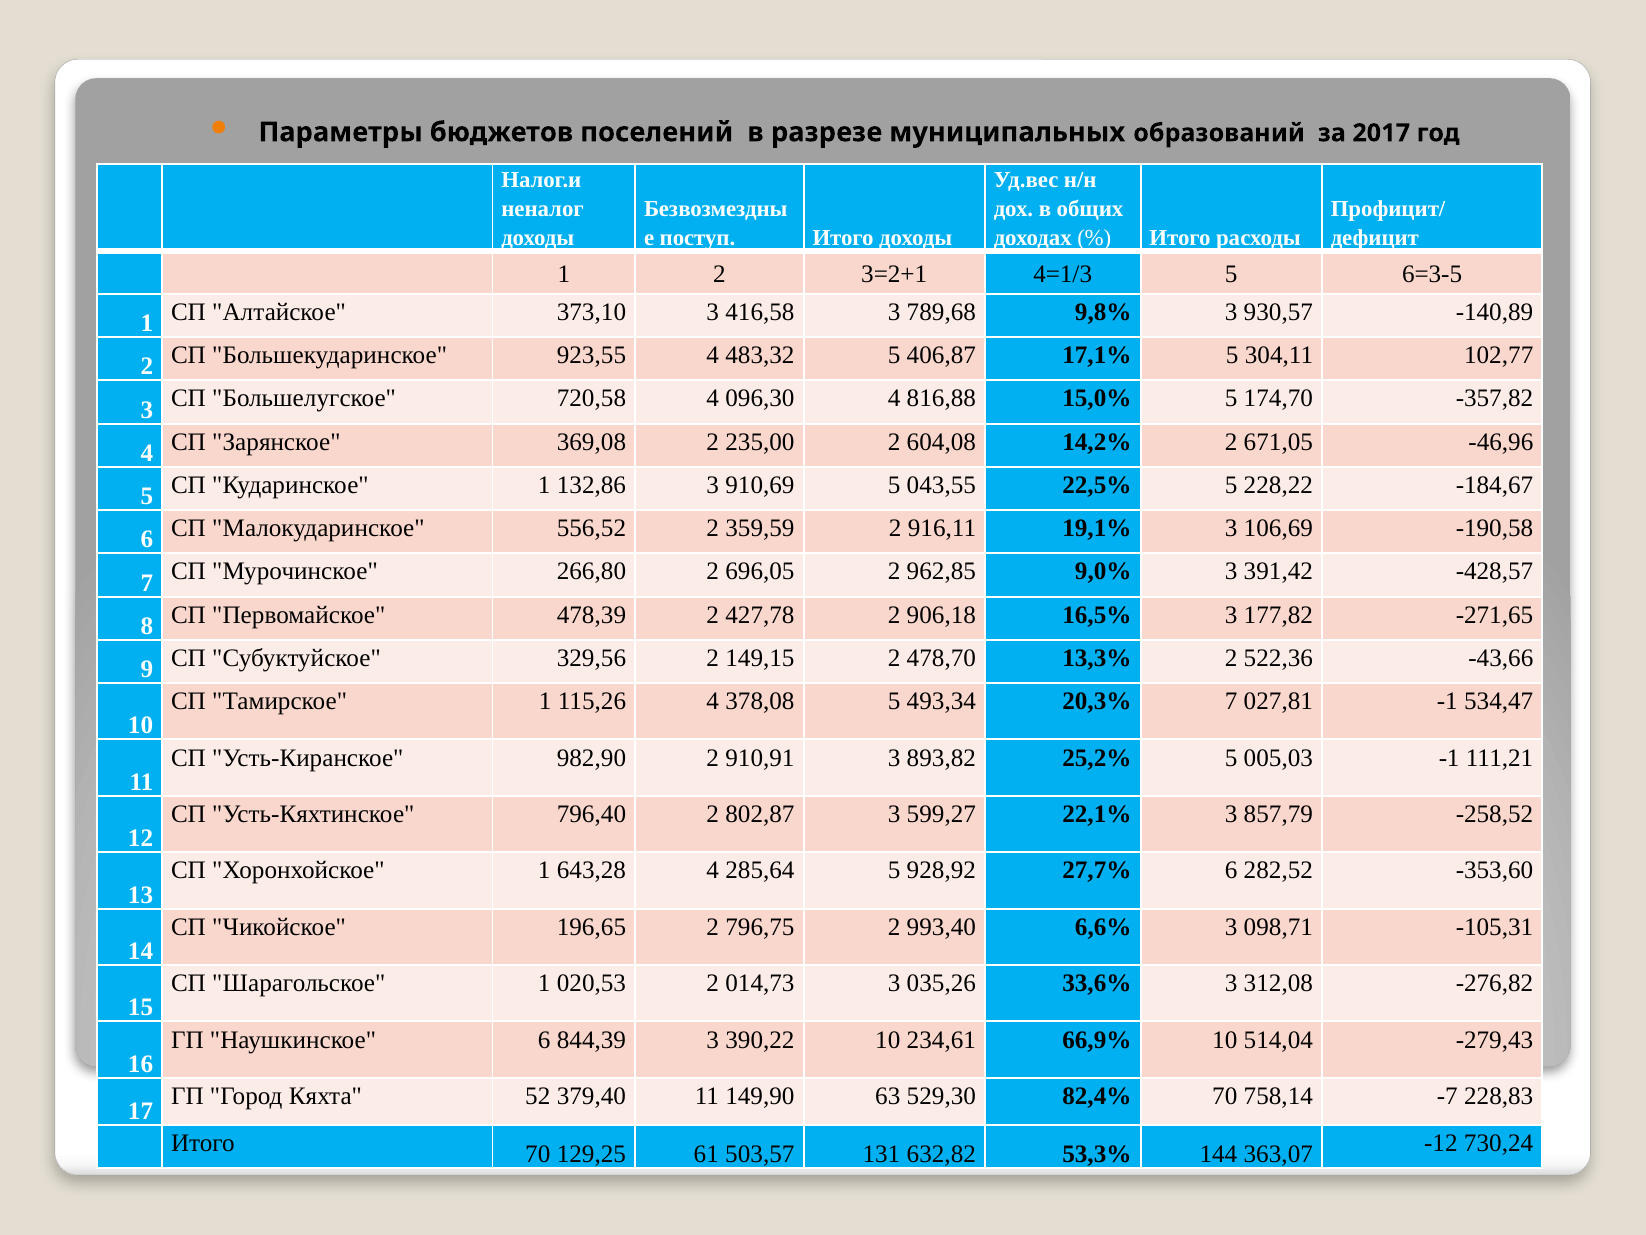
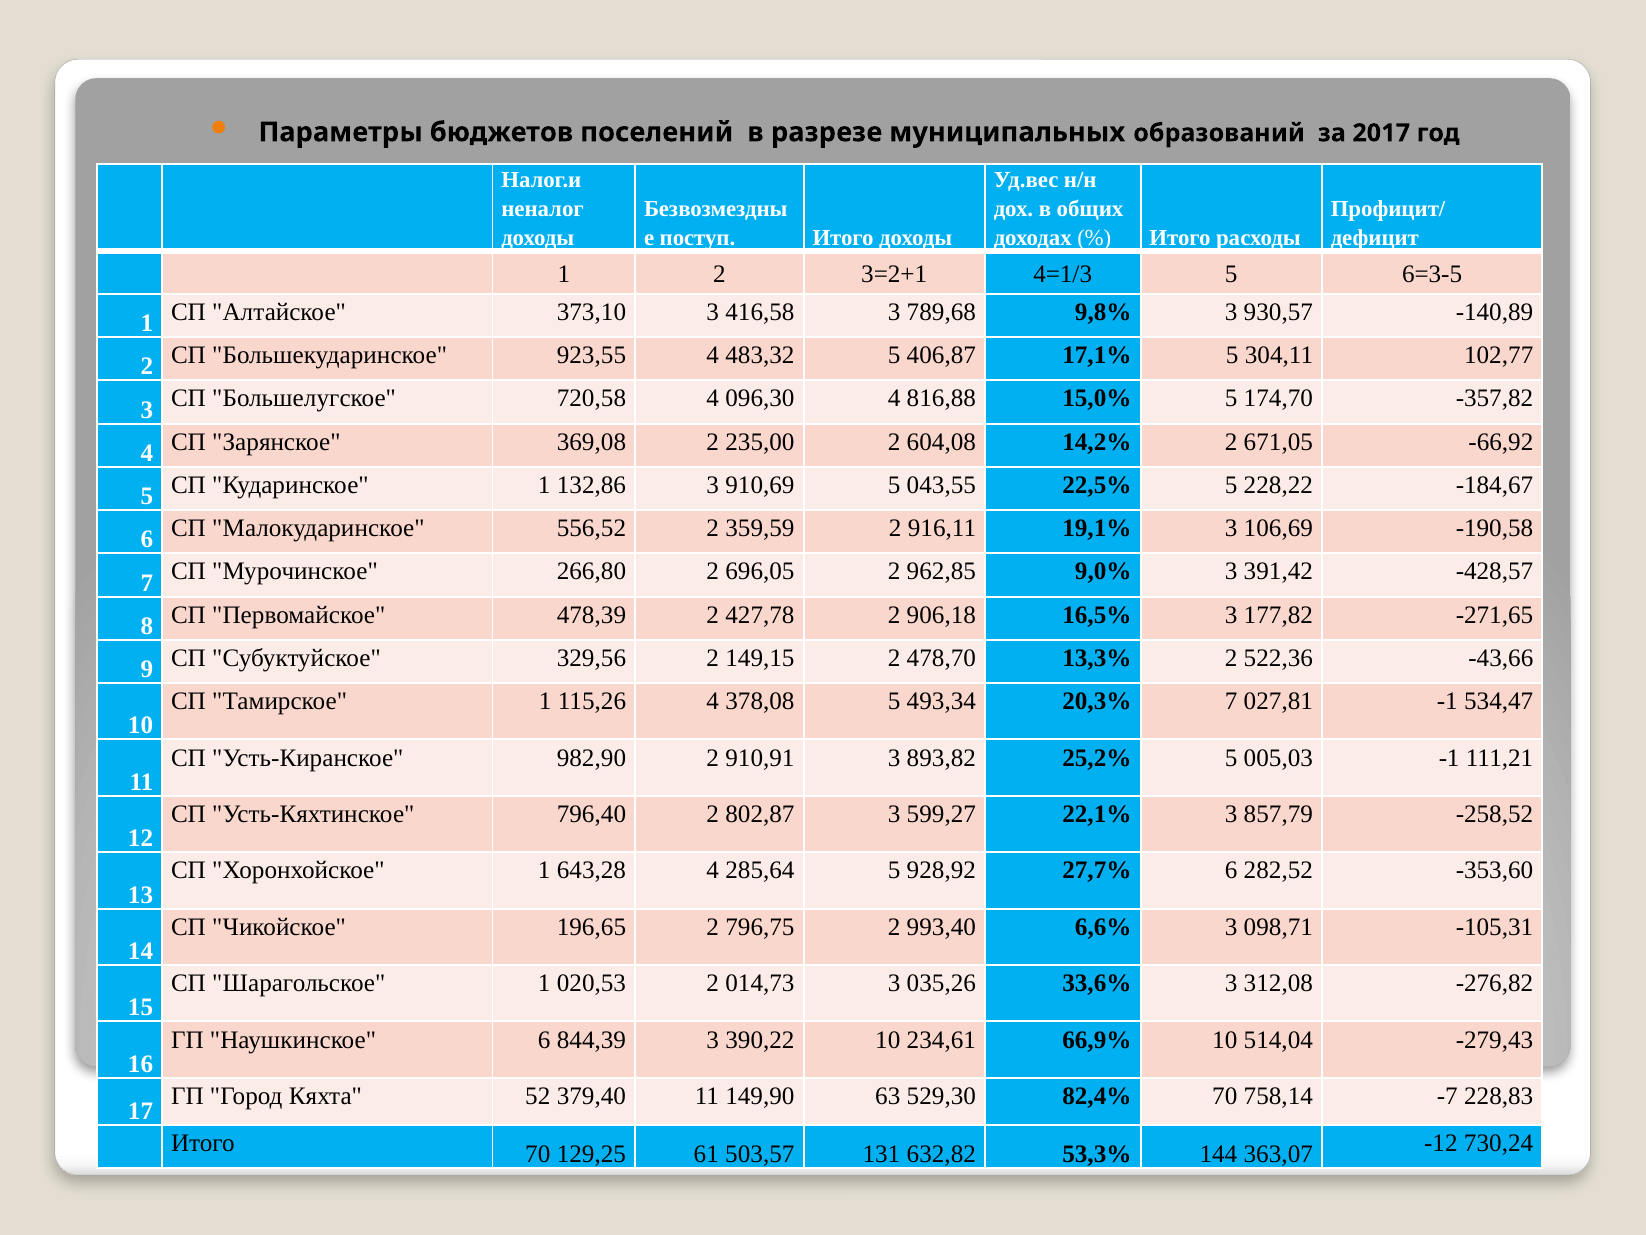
-46,96: -46,96 -> -66,92 (1501, 442)
